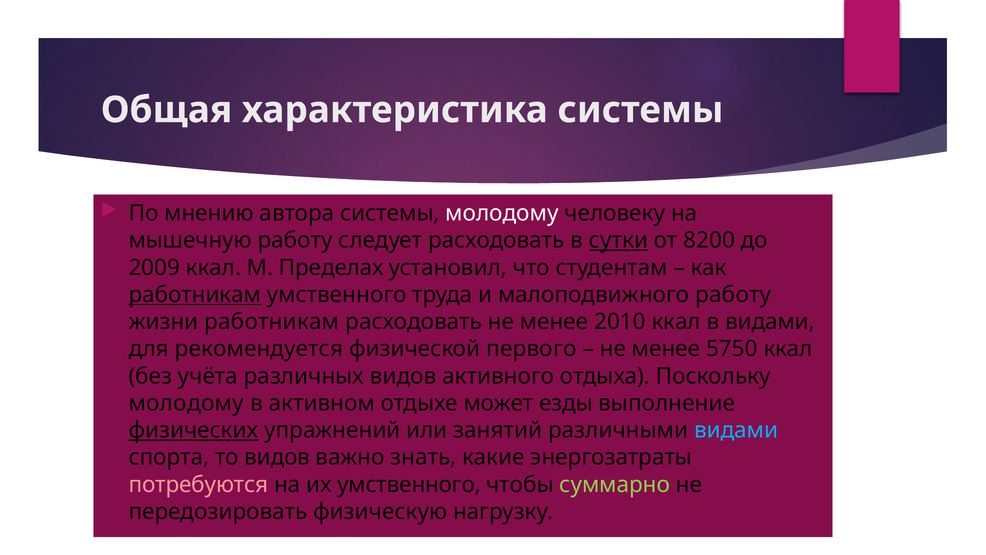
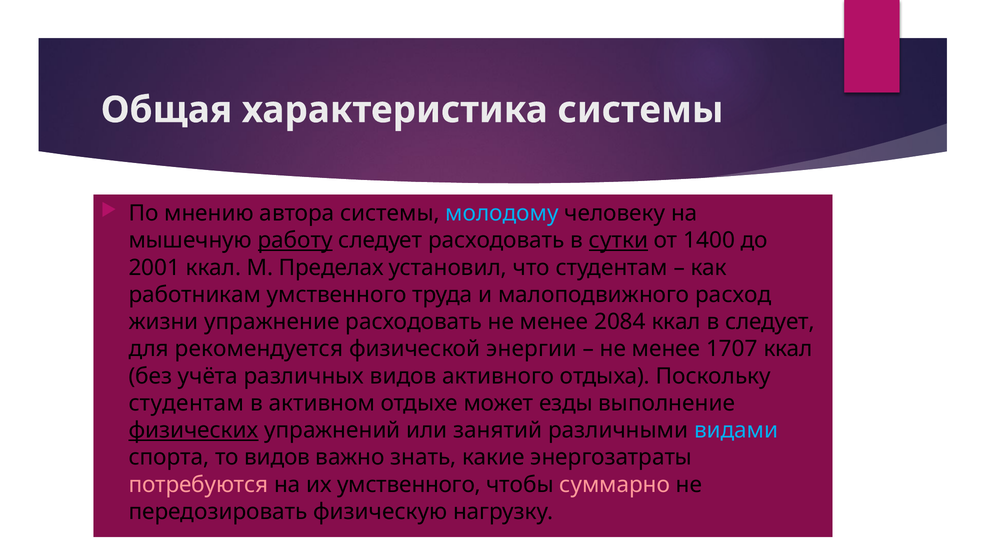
молодому colour: white -> light blue (502, 213)
работу underline: none -> present (295, 240)
8200: 8200 -> 1400 (709, 240)
2009: 2009 -> 2001 (154, 267)
работникам underline: present -> none (195, 295)
малоподвижного работу: работу -> расход (733, 295)
жизни работникам: работникам -> упражнение (272, 322)
2010: 2010 -> 2084 (620, 322)
в видами: видами -> следует (770, 322)
первого: первого -> энергии (531, 349)
5750: 5750 -> 1707 (732, 349)
молодому: молодому -> студентам (186, 403)
суммарно colour: light green -> pink (615, 484)
